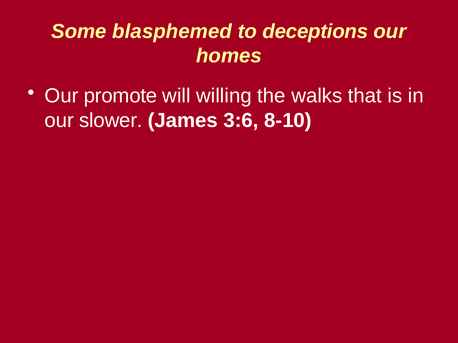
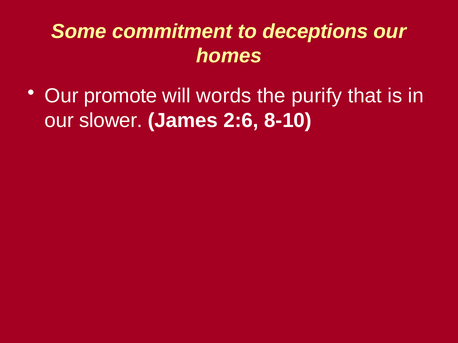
blasphemed: blasphemed -> commitment (172, 32)
willing: willing -> words (224, 96)
walks: walks -> purify (317, 96)
3:6: 3:6 -> 2:6 (241, 121)
